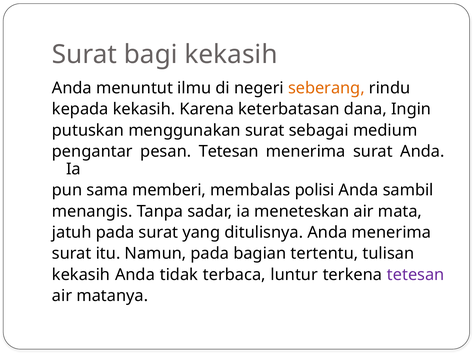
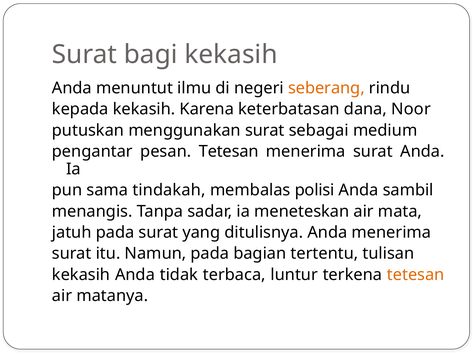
Ingin: Ingin -> Noor (411, 109)
memberi: memberi -> tindakah (169, 191)
tetesan colour: purple -> orange (416, 275)
